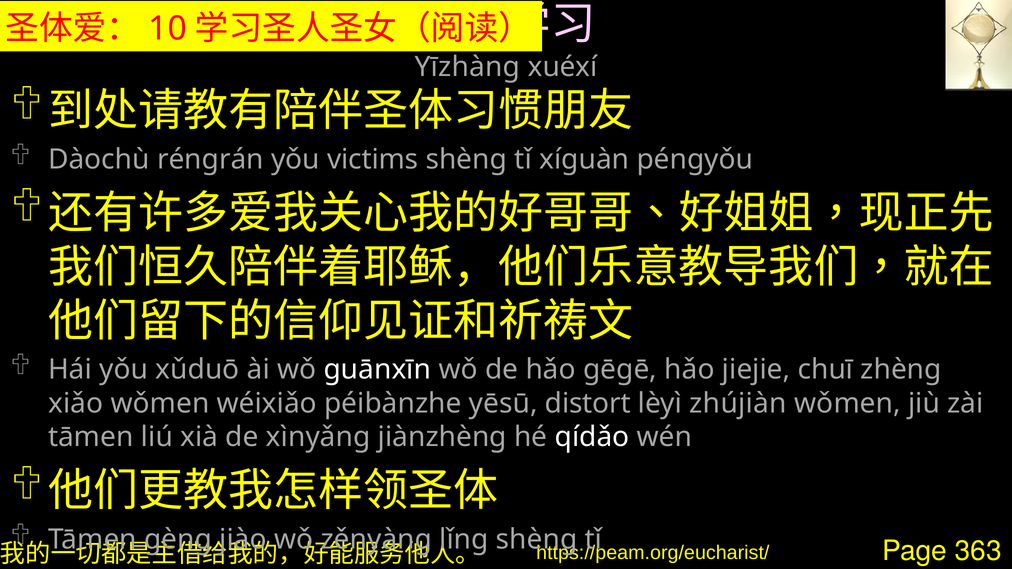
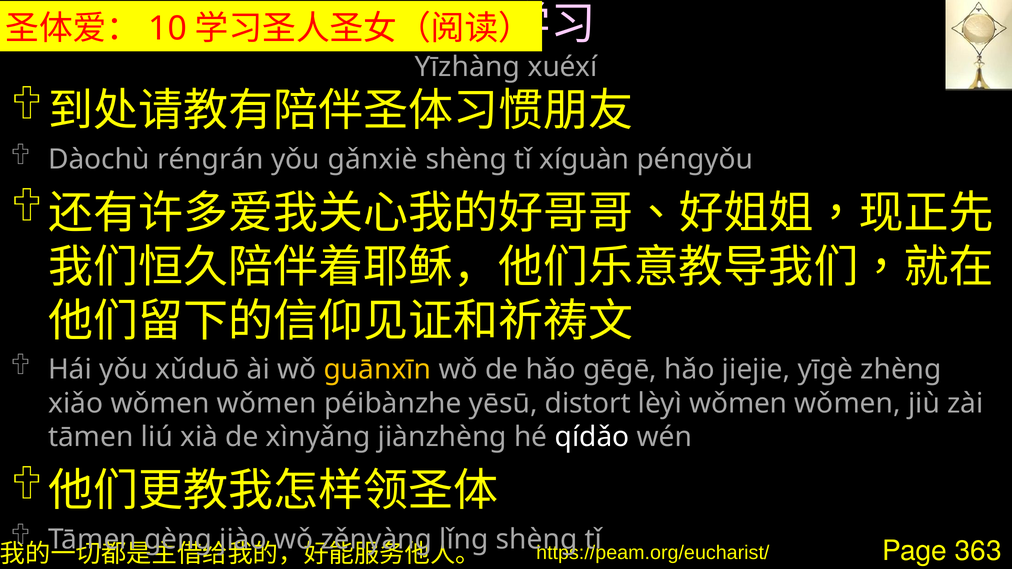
victims: victims -> gǎnxiè (373, 159)
guānxīn colour: white -> yellow (377, 370)
chuī: chuī -> yīgè (825, 370)
wéixiǎo: wéixiǎo -> wǒmen (267, 403)
lèyì zhújiàn: zhújiàn -> wǒmen (738, 403)
